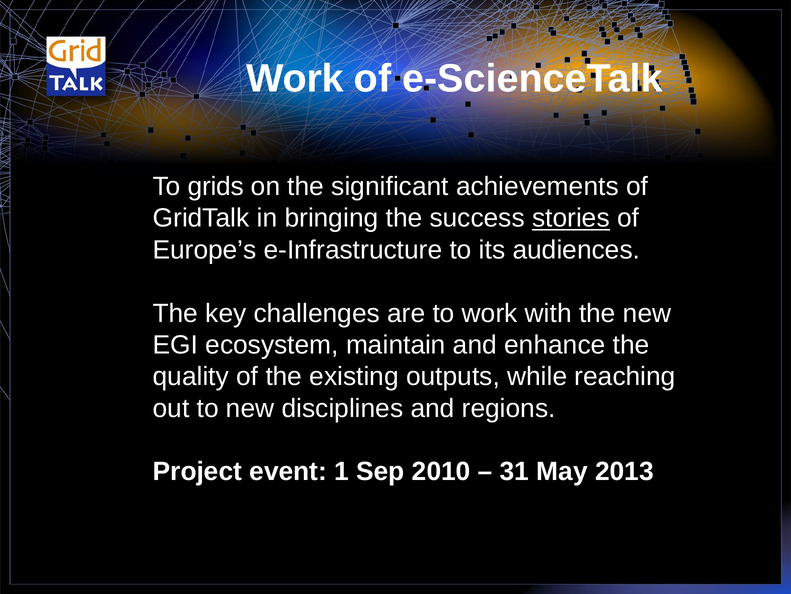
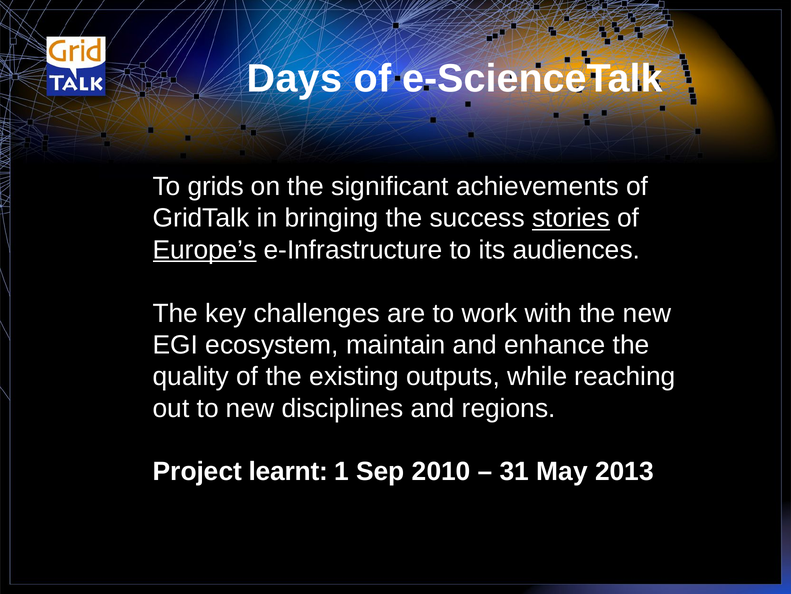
Work: Work -> Days (294, 79)
Europe’s underline: none -> present (205, 250)
event: event -> learnt (288, 471)
